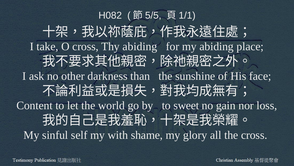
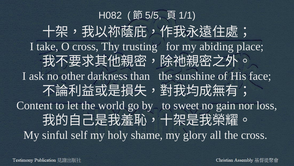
Thy abiding: abiding -> trusting (140, 46)
with: with -> holy (118, 135)
